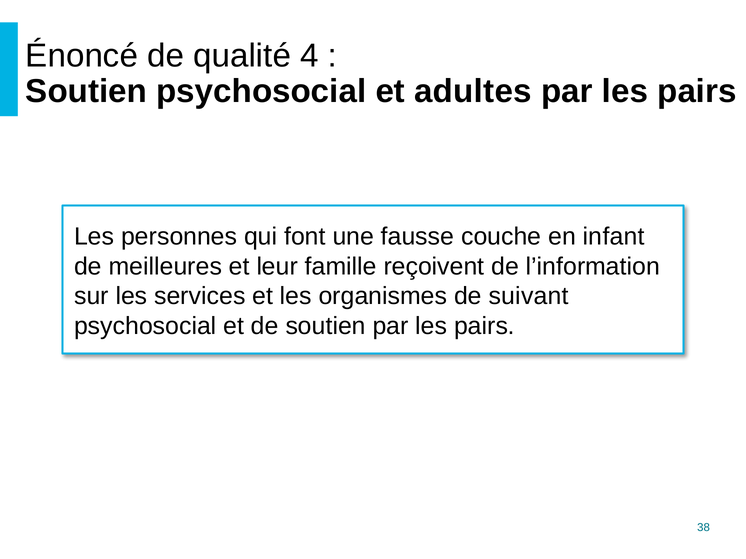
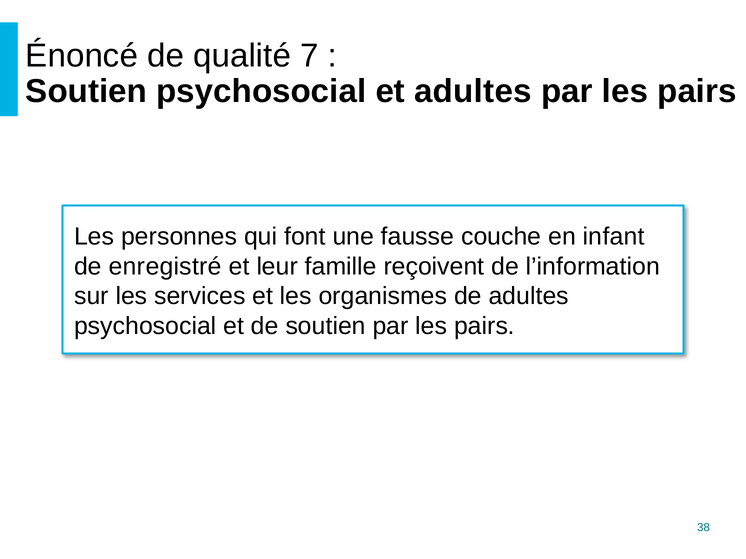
4: 4 -> 7 (309, 56)
meilleures: meilleures -> enregistré (165, 267)
de suivant: suivant -> adultes (529, 296)
